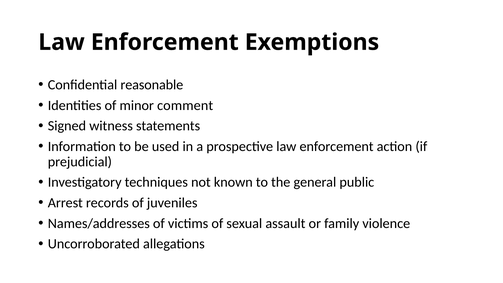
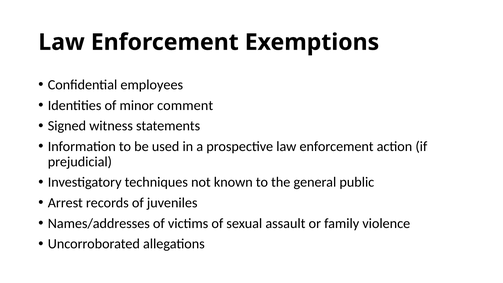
reasonable: reasonable -> employees (152, 85)
